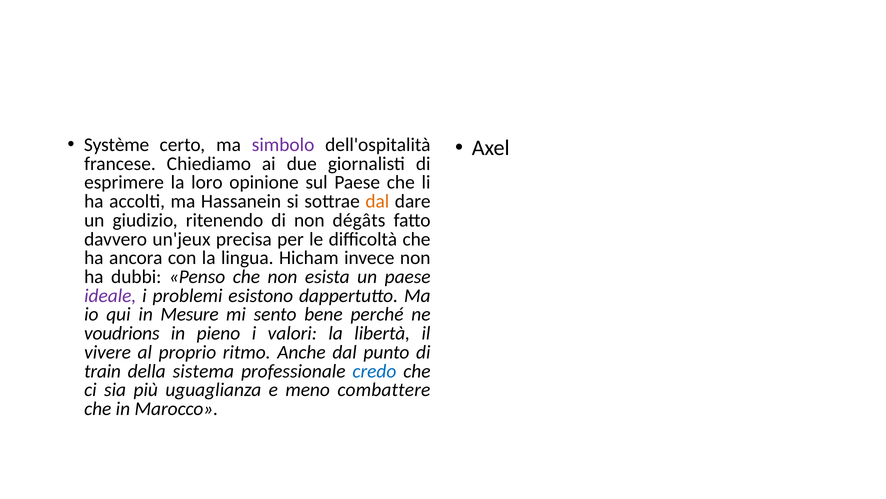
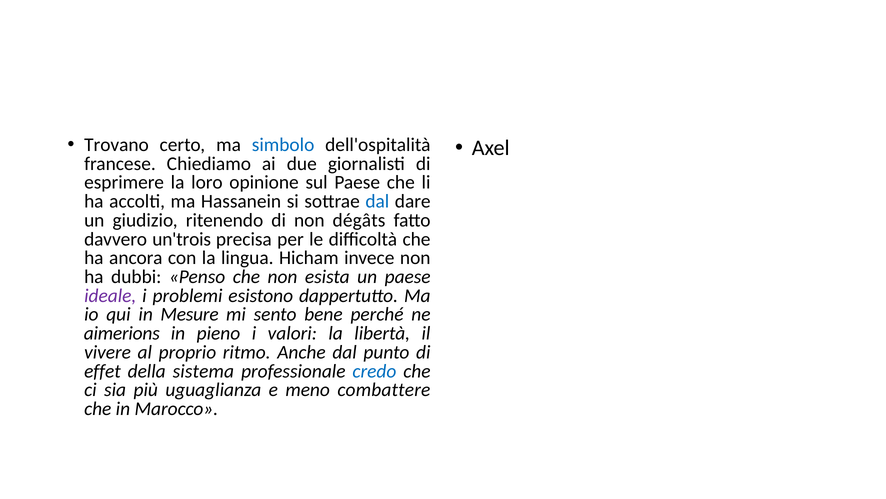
Système: Système -> Trovano (116, 145)
simbolo colour: purple -> blue (283, 145)
dal colour: orange -> blue (377, 201)
un'jeux: un'jeux -> un'trois (182, 239)
voudrions: voudrions -> aimerions (122, 333)
train: train -> effet (102, 371)
